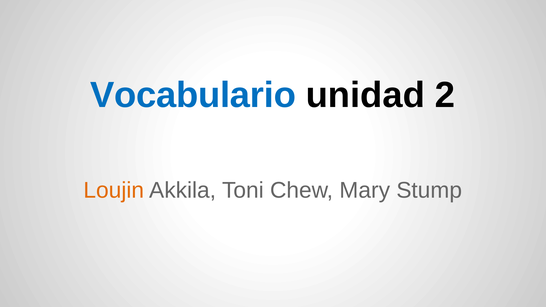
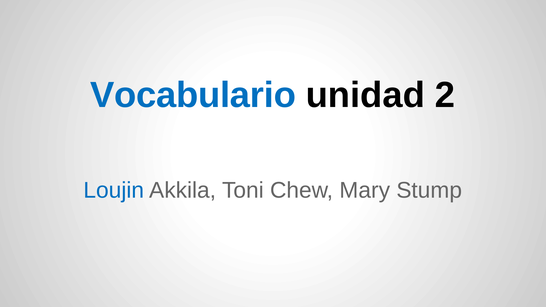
Loujin colour: orange -> blue (114, 190)
